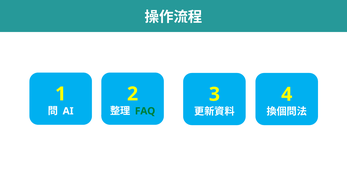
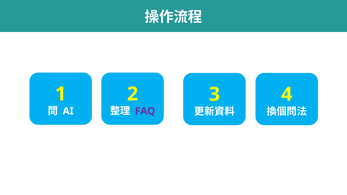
FAQ colour: green -> purple (145, 111)
